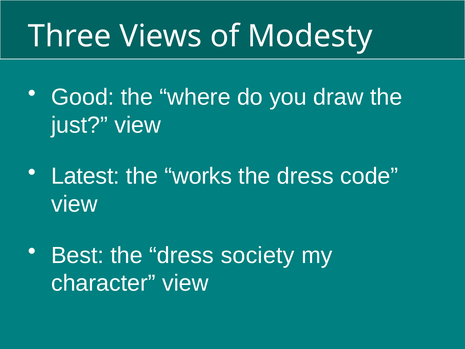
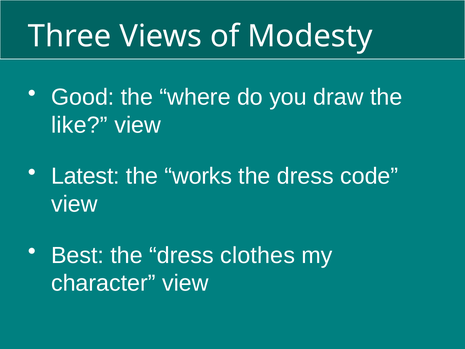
just: just -> like (79, 125)
society: society -> clothes (258, 255)
